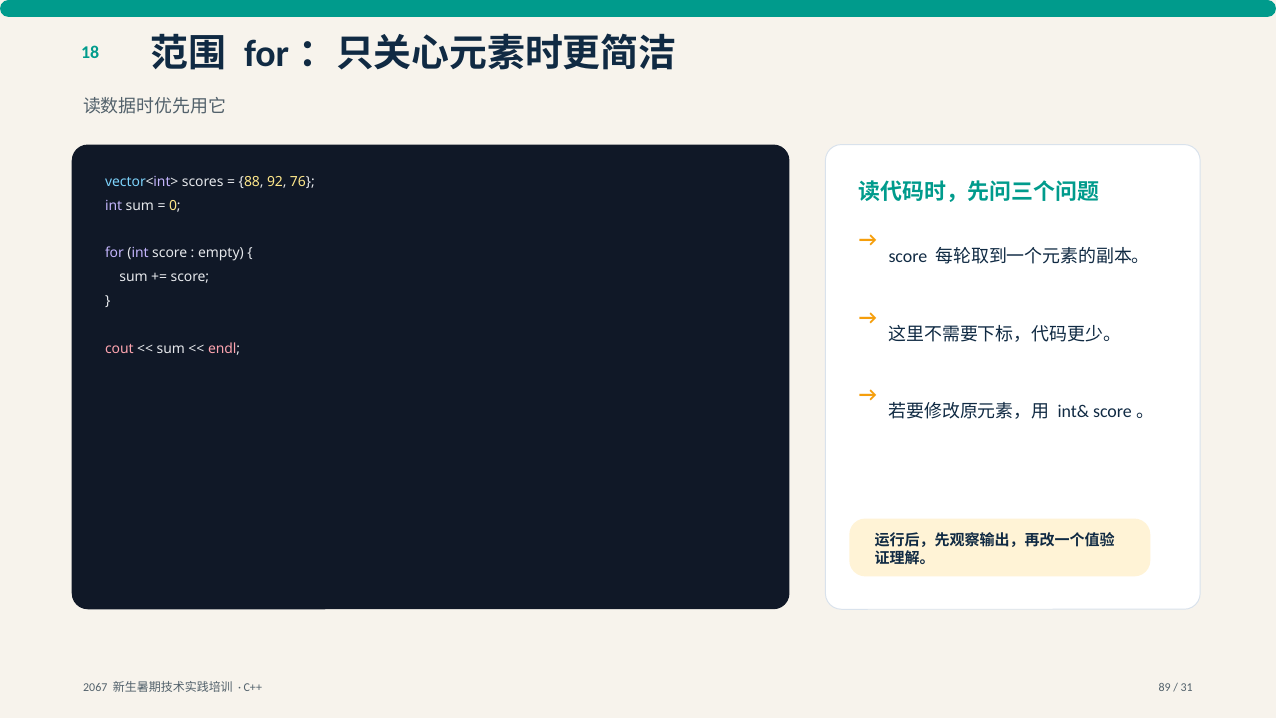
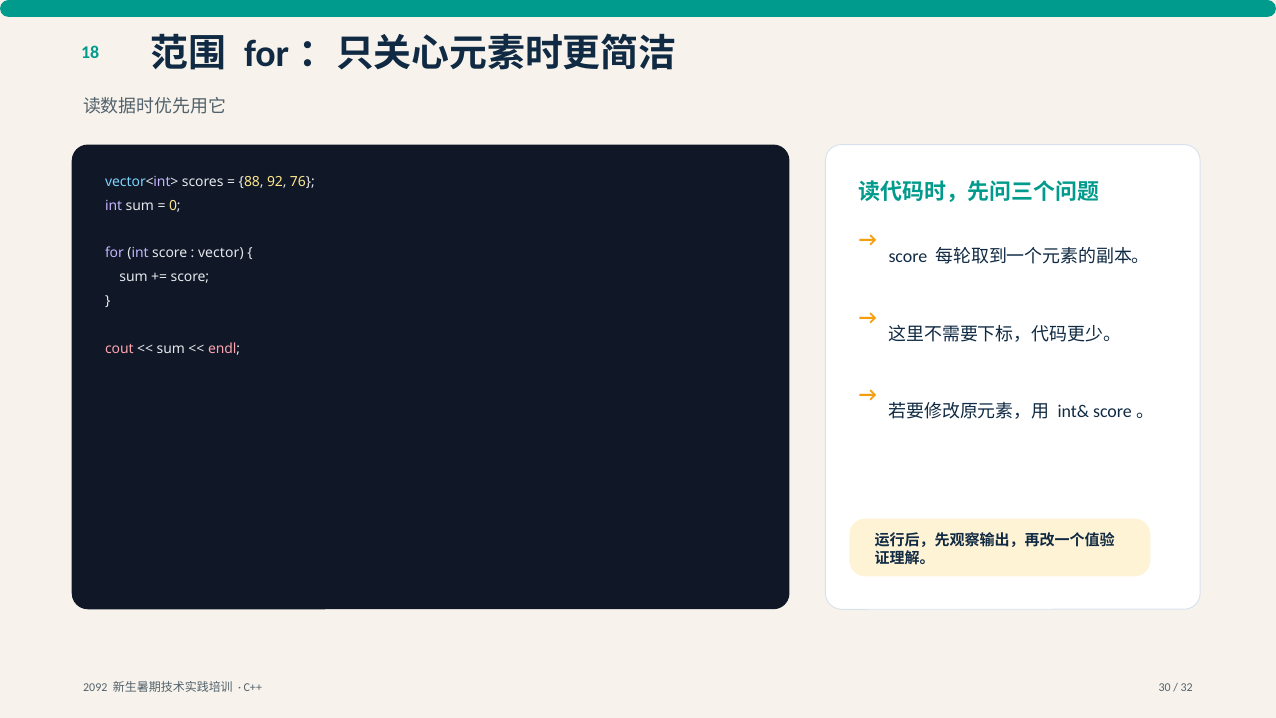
empty: empty -> vector (221, 253)
2067: 2067 -> 2092 (95, 688)
89: 89 -> 30 (1165, 688)
31: 31 -> 32 (1187, 688)
